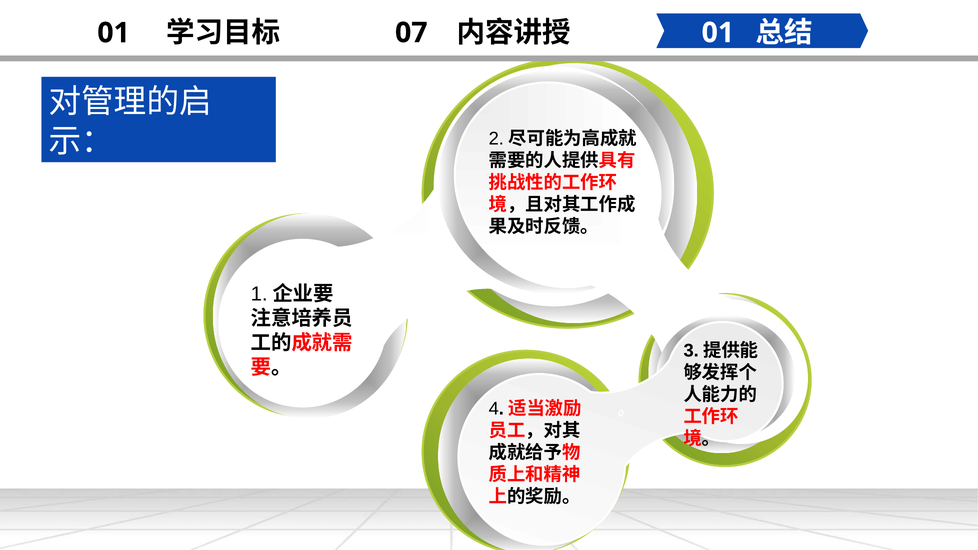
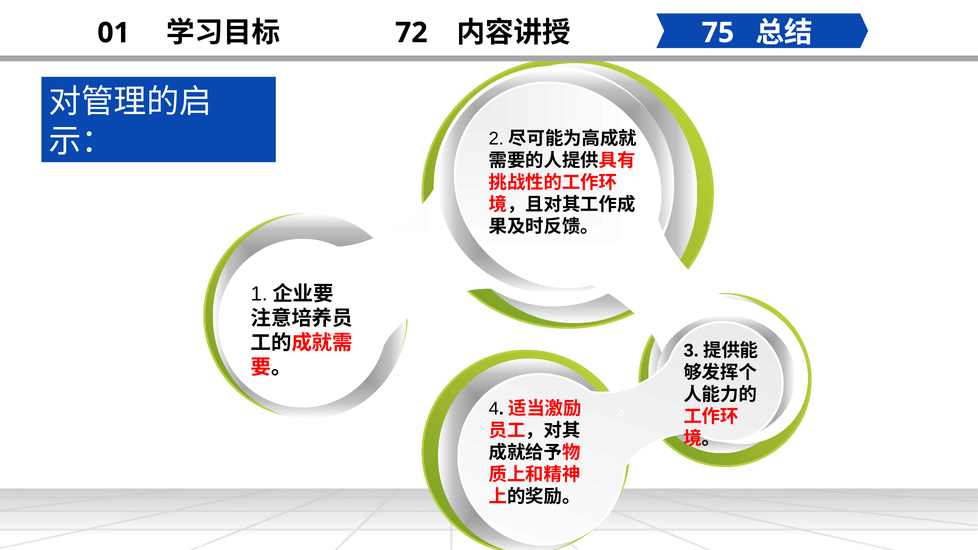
07: 07 -> 72 (411, 33)
01: 01 -> 75 (718, 33)
